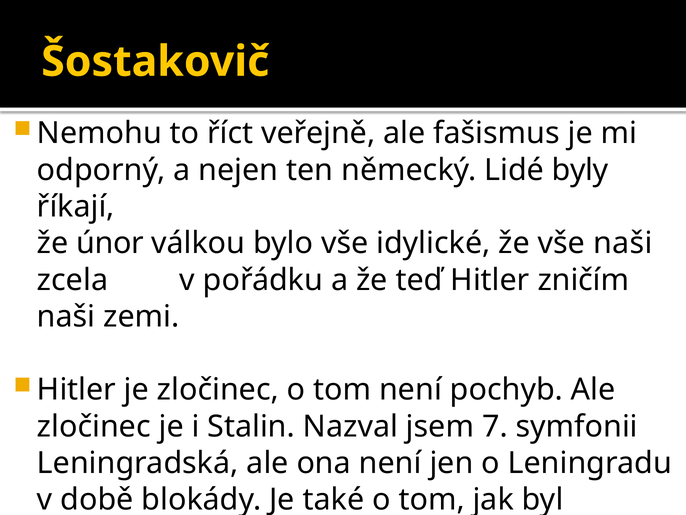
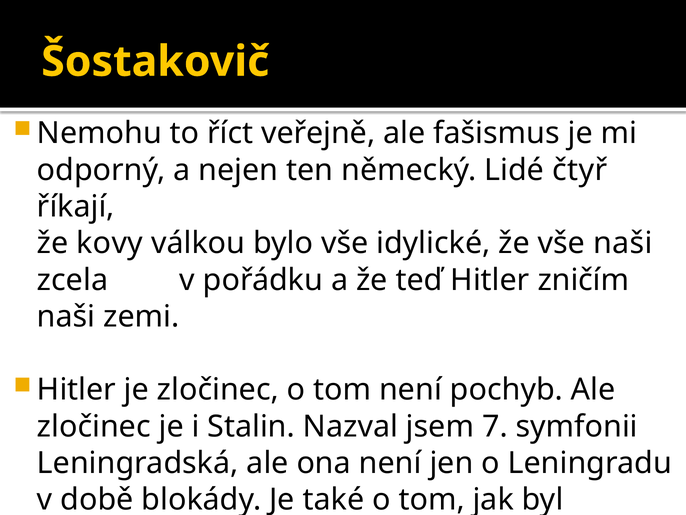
byly: byly -> čtyř (580, 170)
únor: únor -> kovy (110, 243)
